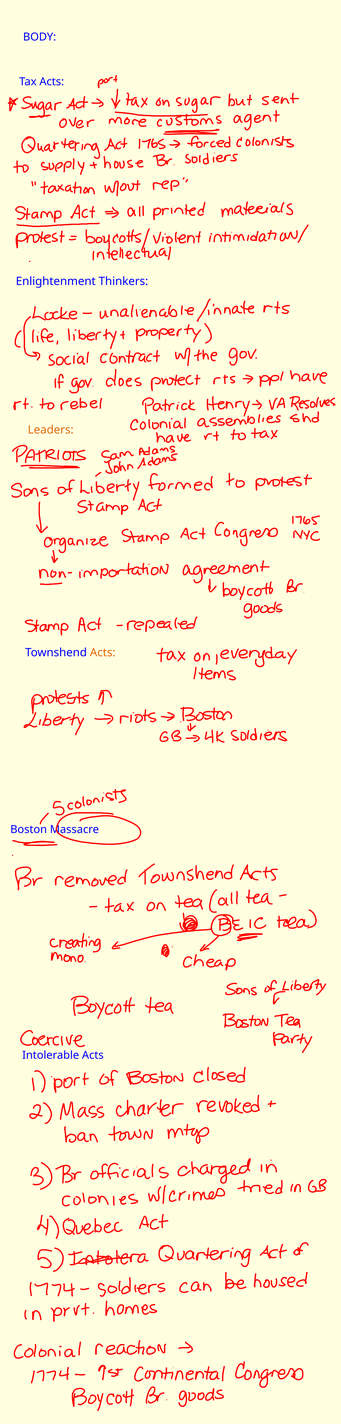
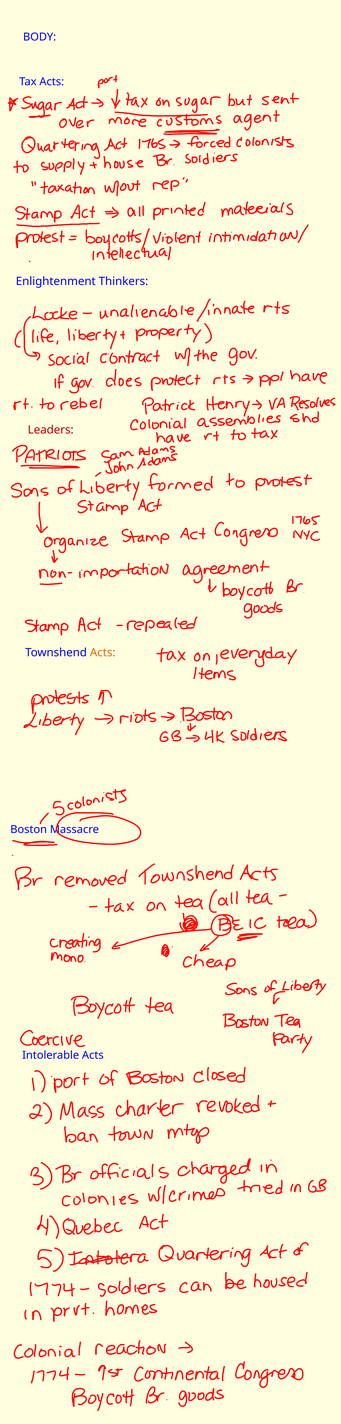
Leaders colour: orange -> red (51, 430)
